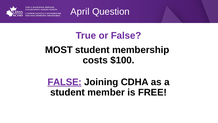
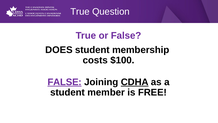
April: April -> True (80, 12)
MOST: MOST -> DOES (59, 50)
CDHA underline: none -> present (135, 82)
